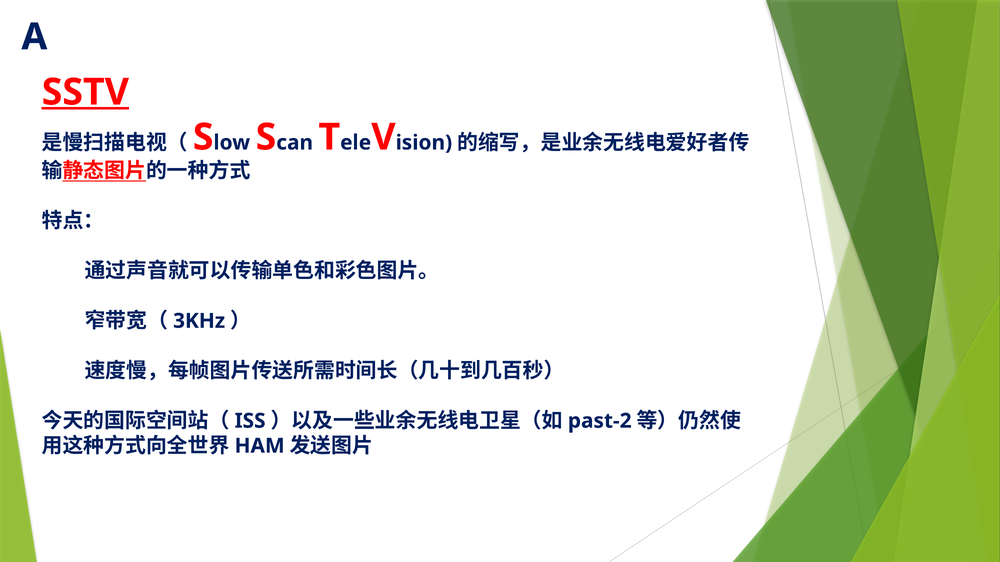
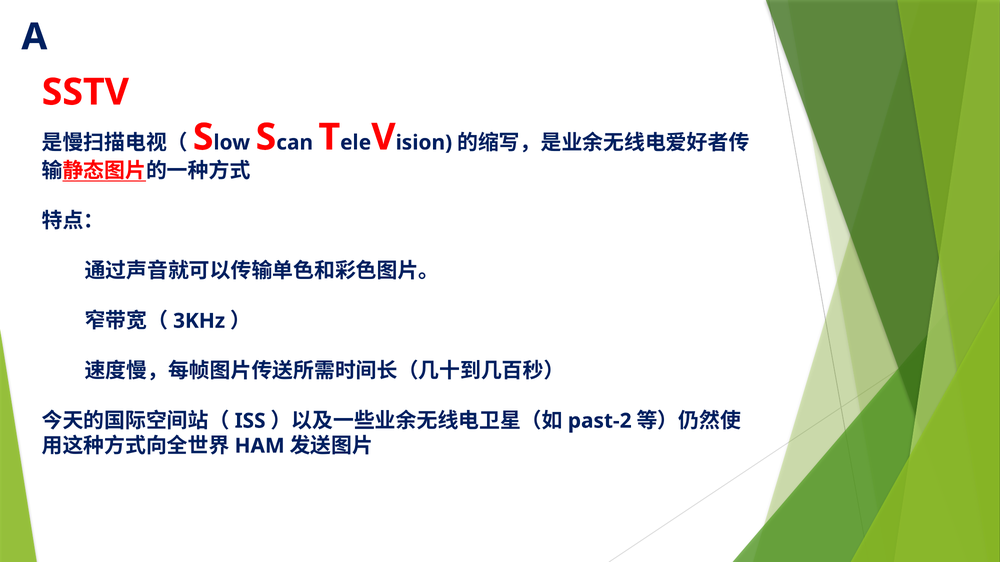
SSTV underline: present -> none (85, 92)
